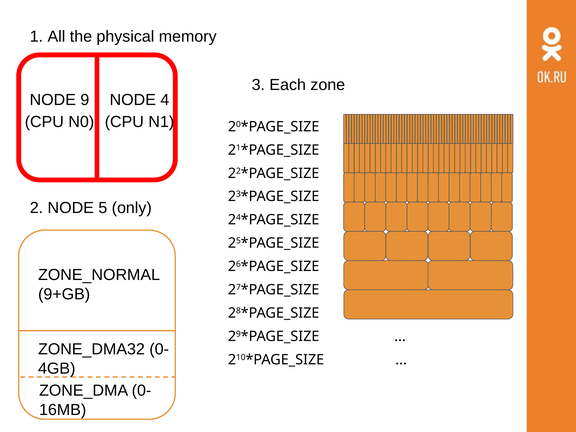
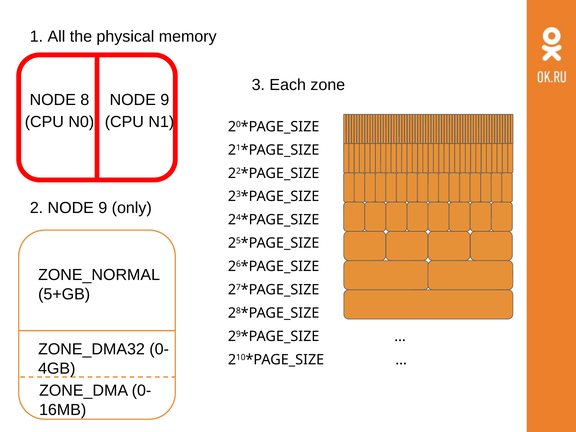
9: 9 -> 8 (85, 100)
4: 4 -> 9 (165, 100)
2 NODE 5: 5 -> 9 (103, 208)
9+GB: 9+GB -> 5+GB (64, 294)
